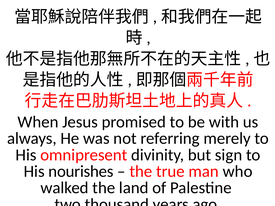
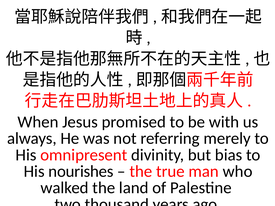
sign: sign -> bias (229, 155)
